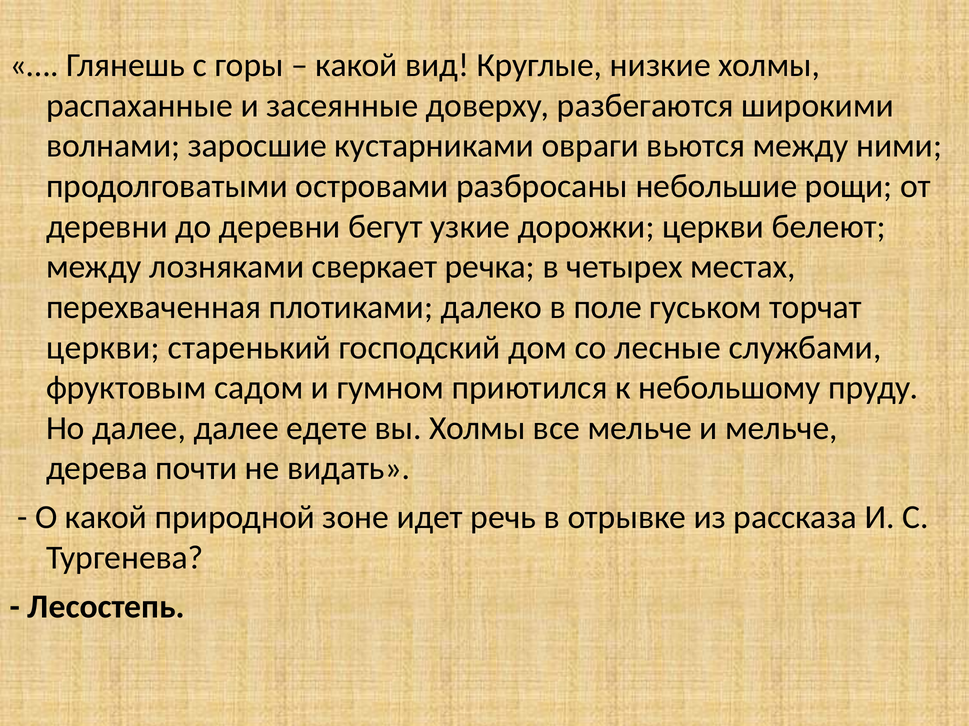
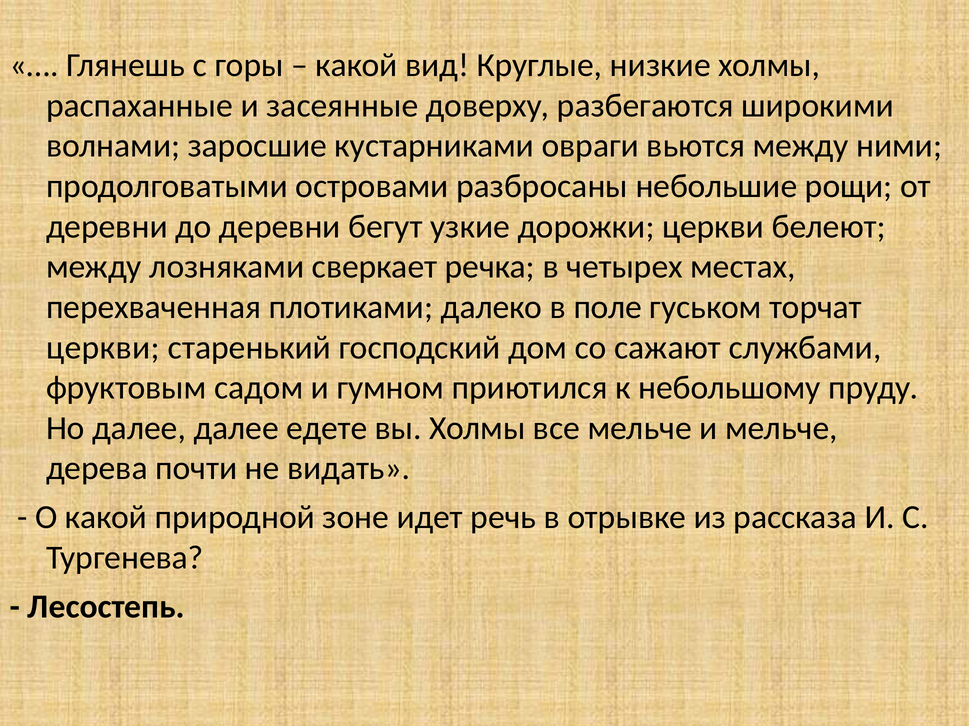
лесные: лесные -> сажают (668, 348)
